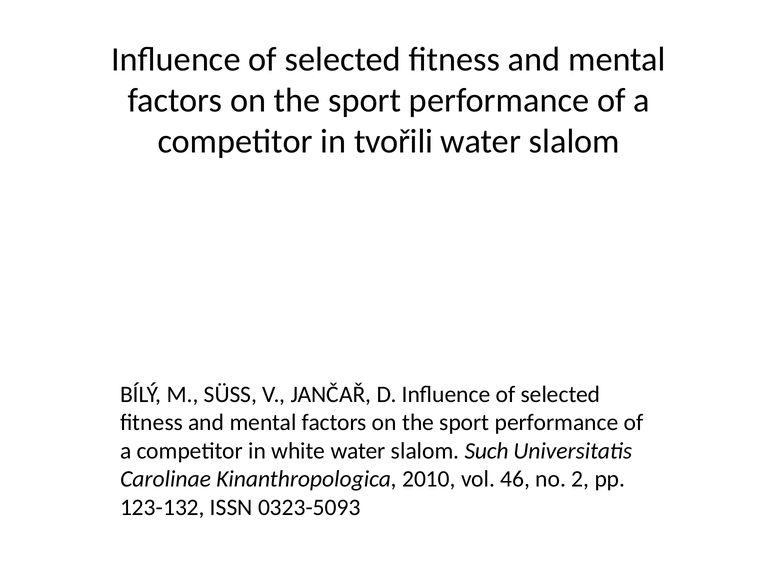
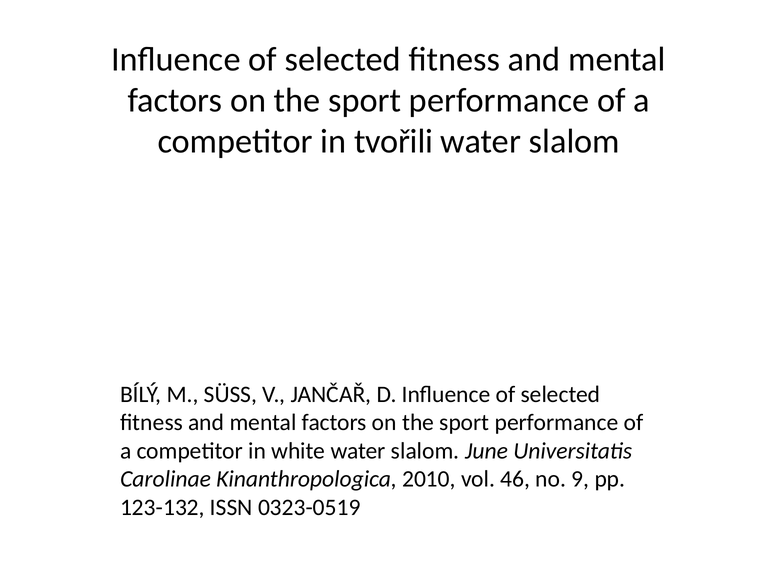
Such: Such -> June (486, 451)
2: 2 -> 9 (580, 479)
0323-5093: 0323-5093 -> 0323-0519 (309, 507)
